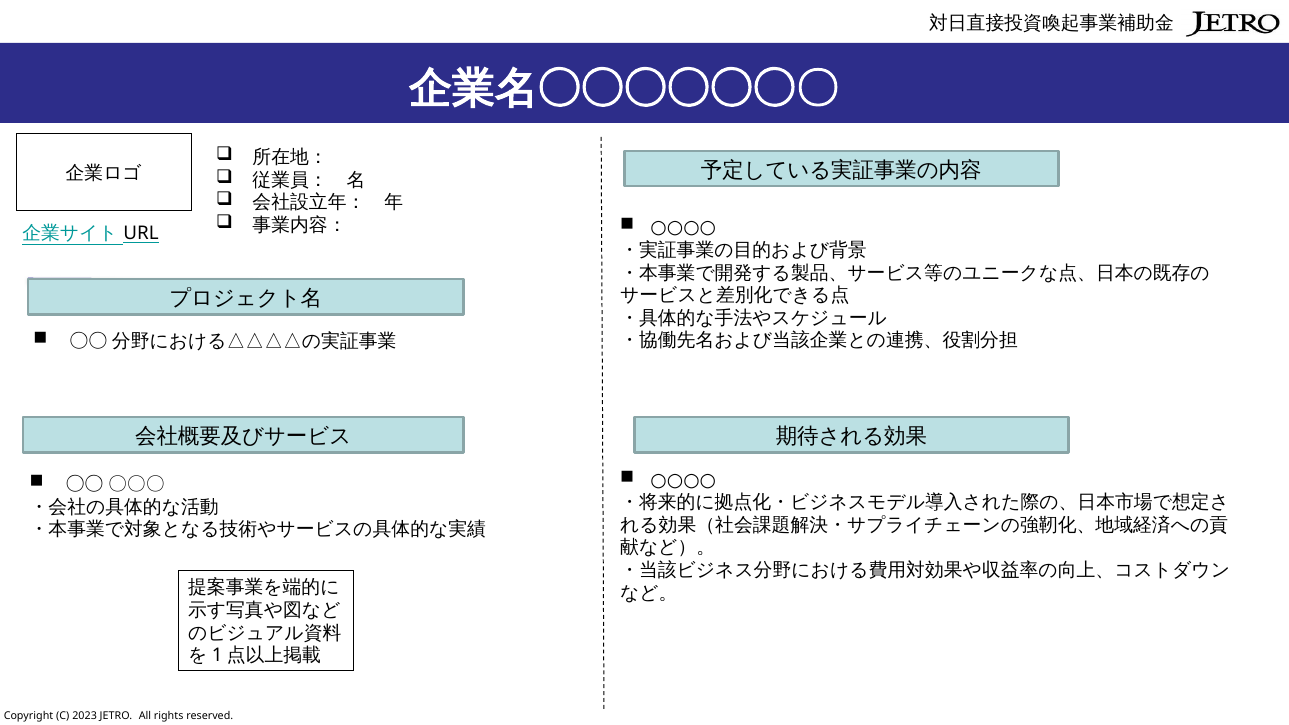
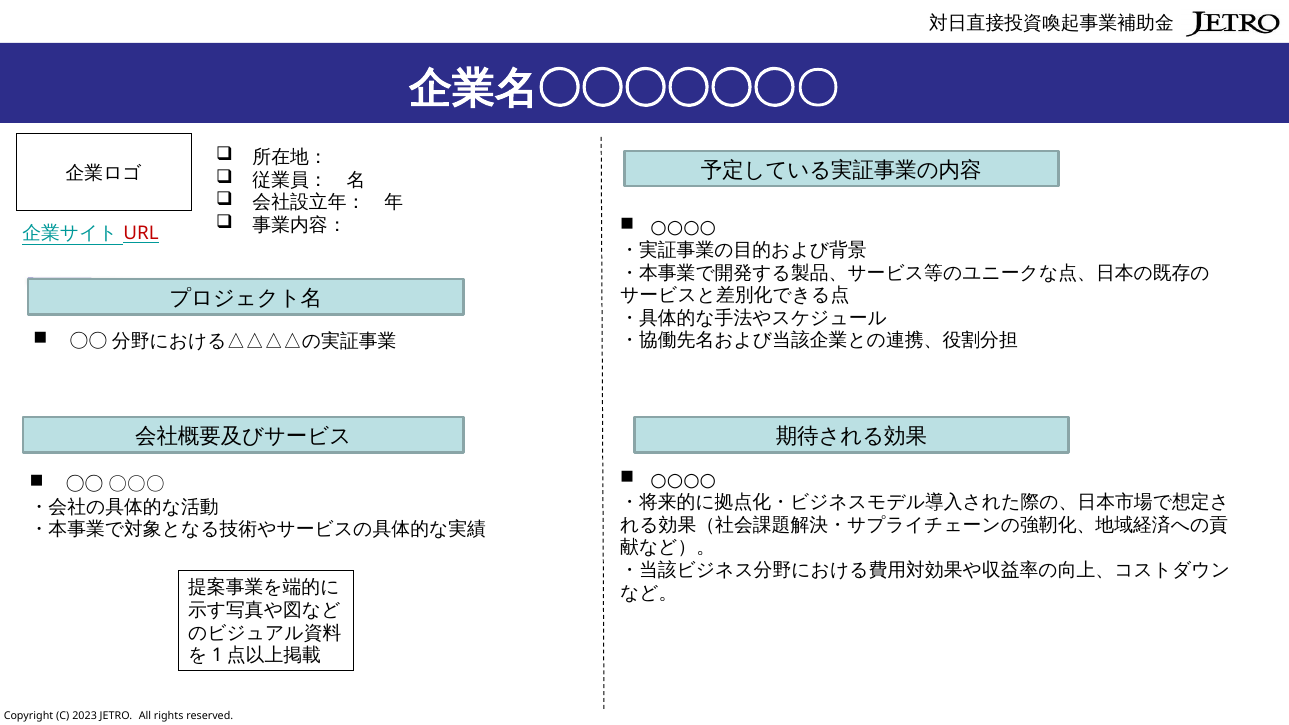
URL colour: black -> red (141, 233)
